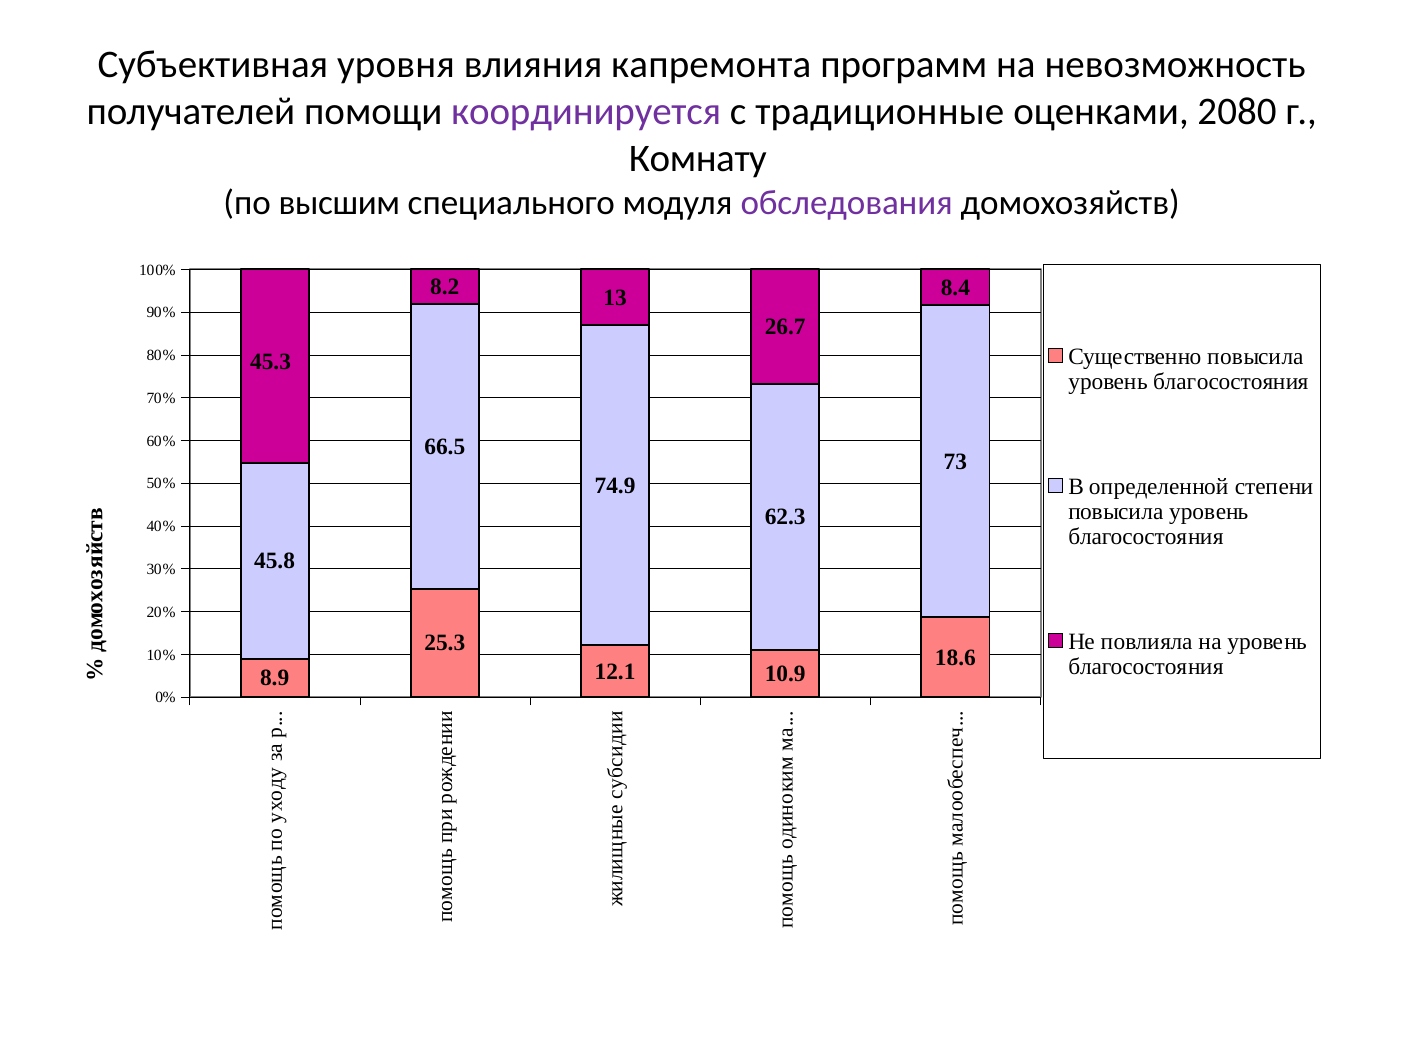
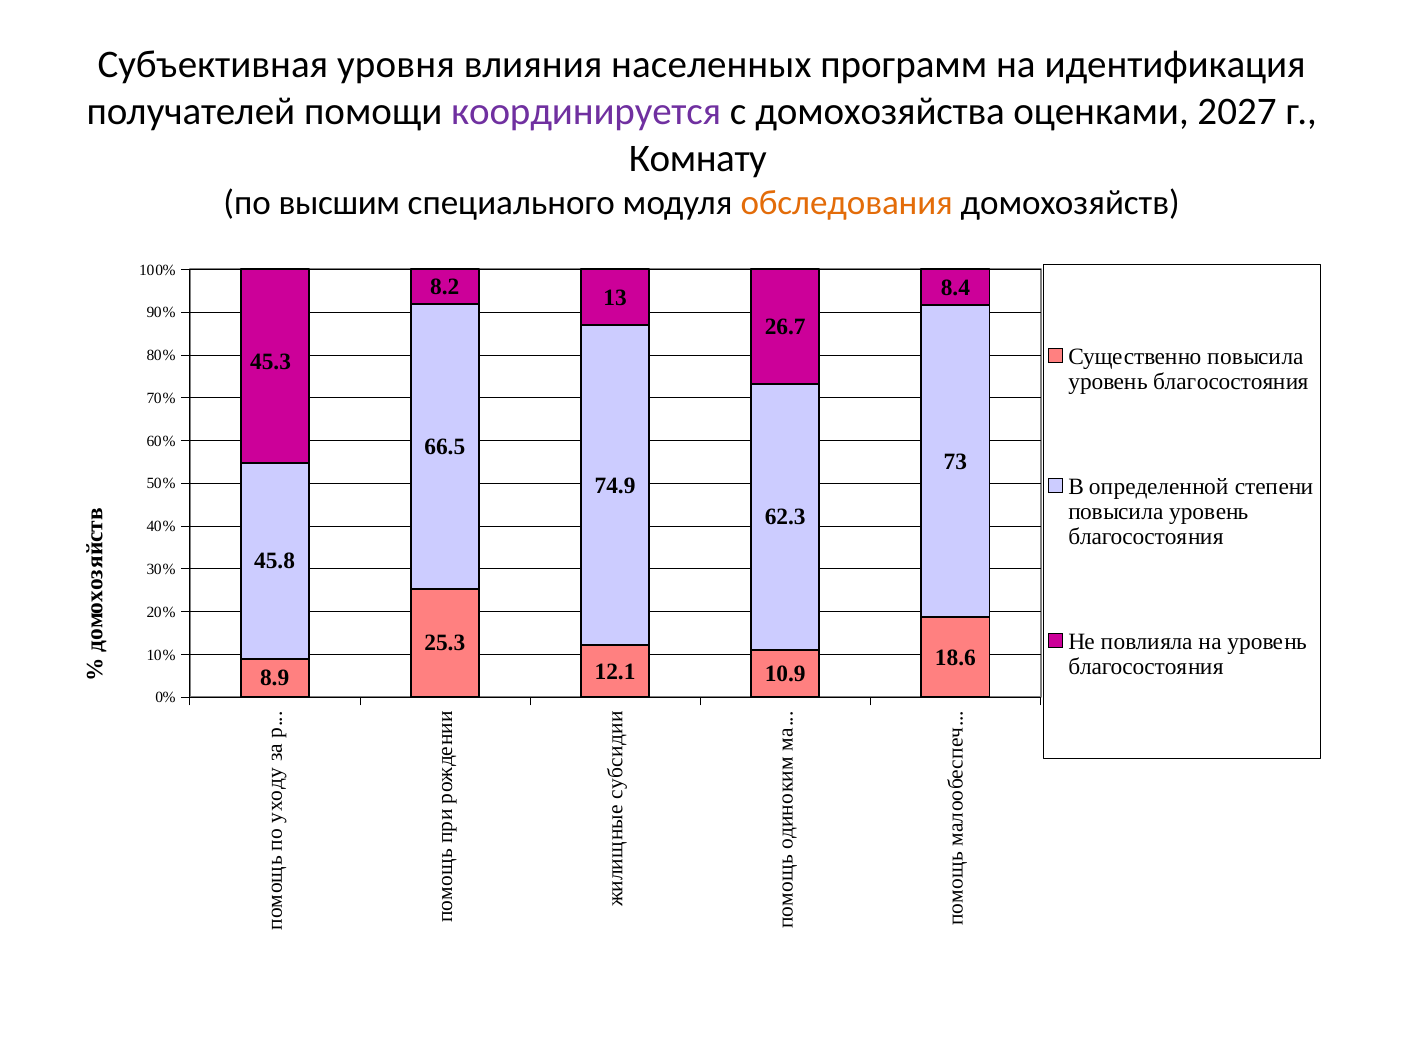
капремонта: капремонта -> населенных (711, 65)
невозможность: невозможность -> идентификация (1175, 65)
традиционные: традиционные -> домохозяйства (880, 112)
2080: 2080 -> 2027 (1237, 112)
обследования colour: purple -> orange (847, 203)
